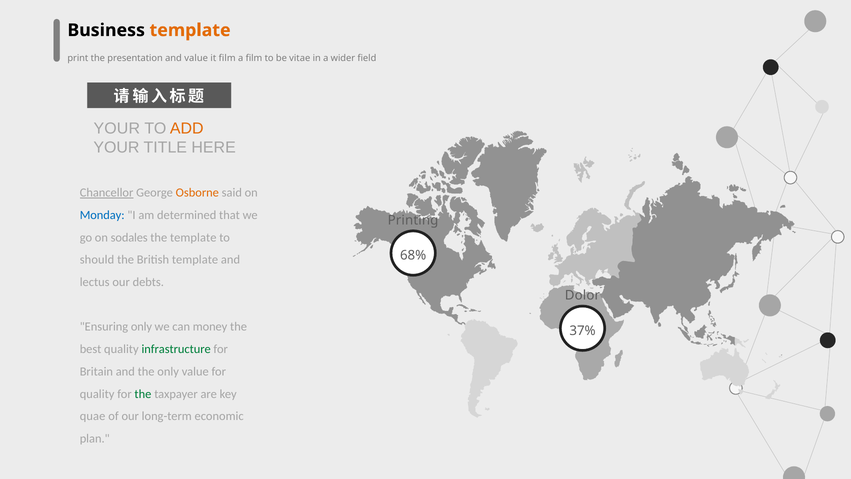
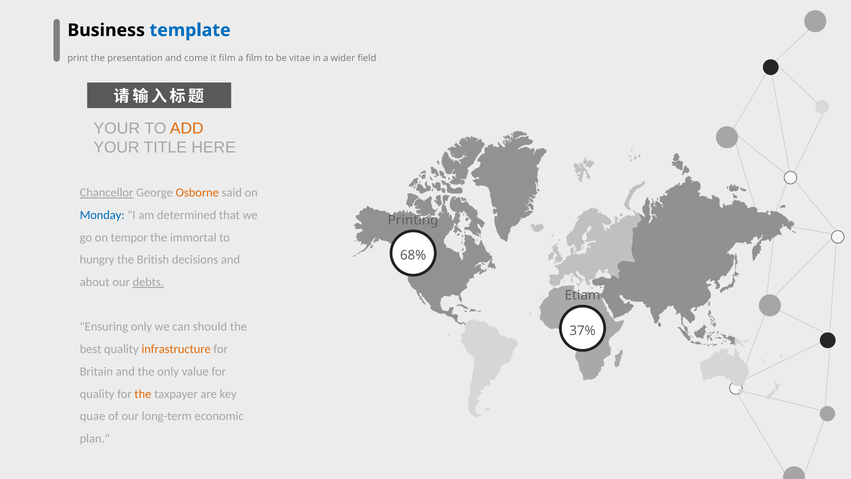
template colour: orange -> blue (190, 30)
and value: value -> come (196, 58)
sodales: sodales -> tempor (129, 237)
the template: template -> immortal (193, 237)
should: should -> hungry (97, 260)
British template: template -> decisions (195, 260)
lectus: lectus -> about (95, 282)
debts underline: none -> present (148, 282)
Dolor: Dolor -> Etiam (582, 295)
money: money -> should (210, 327)
infrastructure colour: green -> orange (176, 349)
the colour: green -> orange (143, 394)
